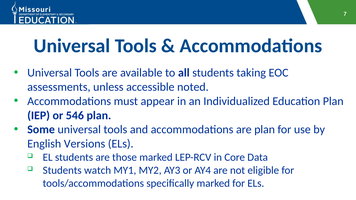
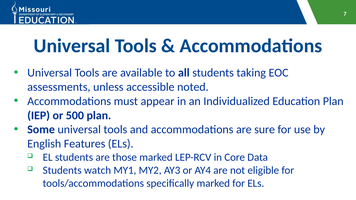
546: 546 -> 500 (75, 115)
are plan: plan -> sure (265, 130)
Versions: Versions -> Features (85, 144)
